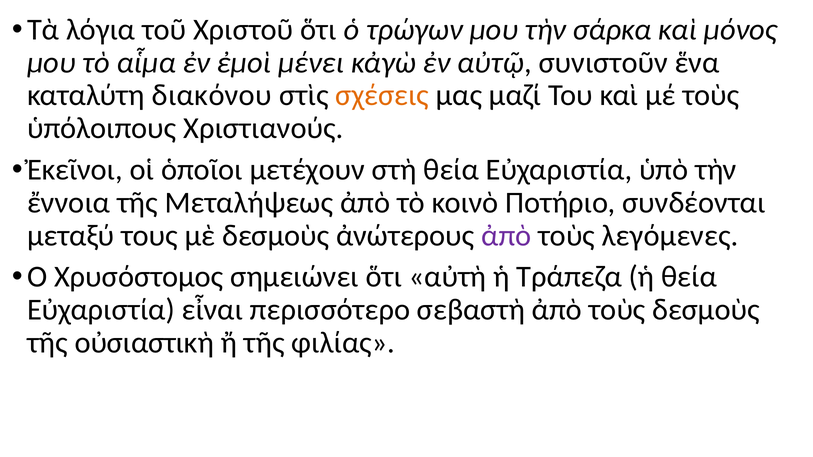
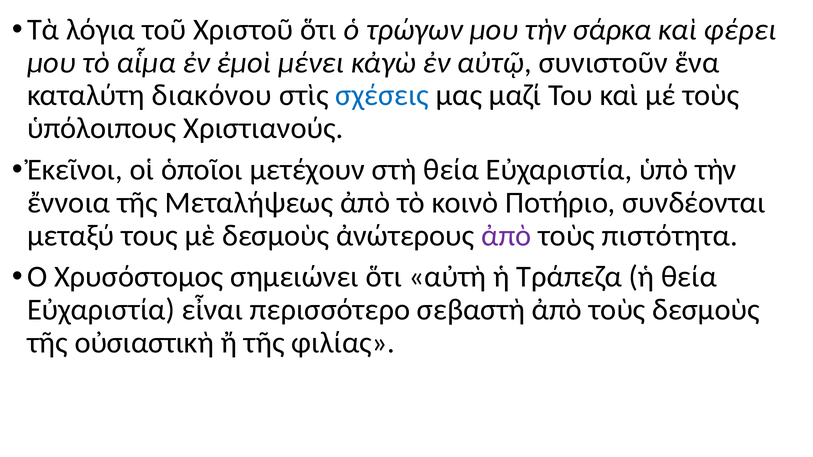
μόνος: μόνος -> φέρει (740, 30)
σχέσεις colour: orange -> blue (382, 95)
λεγόμενες: λεγόμενες -> πιστότητα (670, 236)
